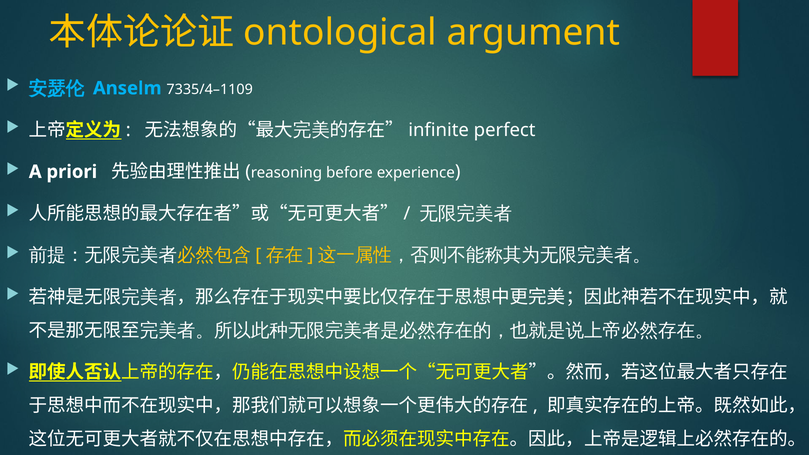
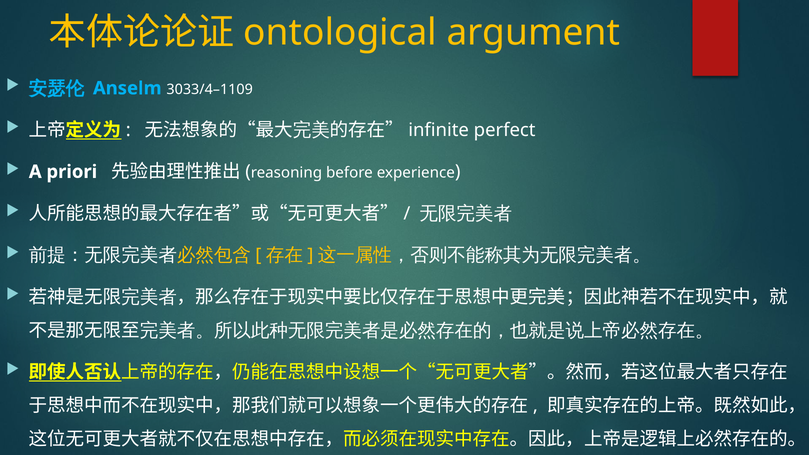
7335/4–1109: 7335/4–1109 -> 3033/4–1109 (210, 90)
